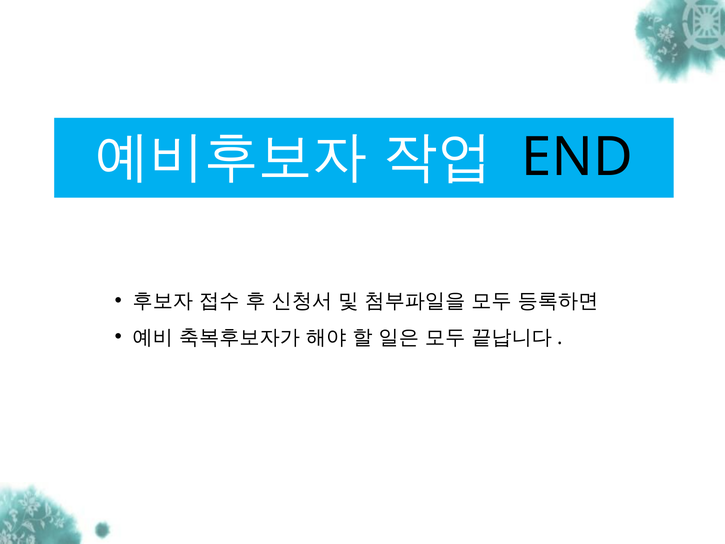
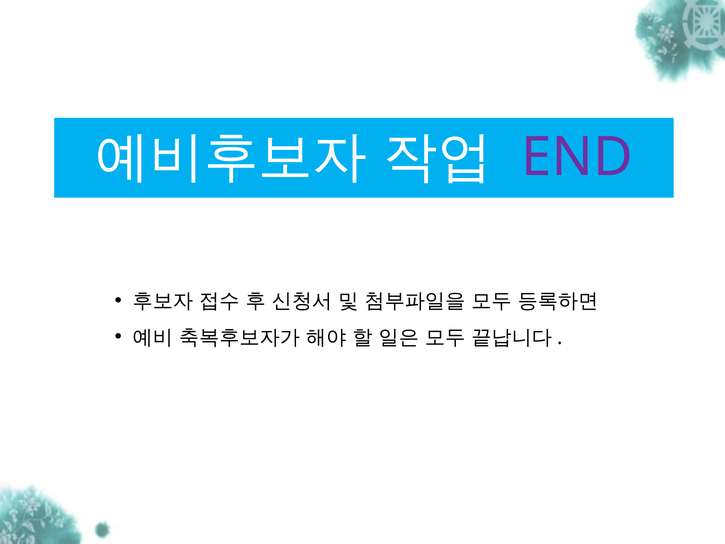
END colour: black -> purple (577, 157)
